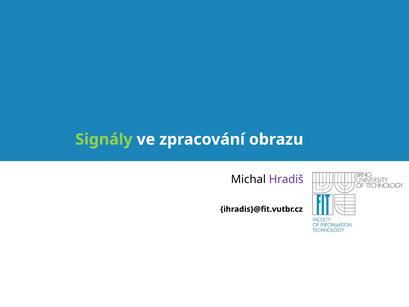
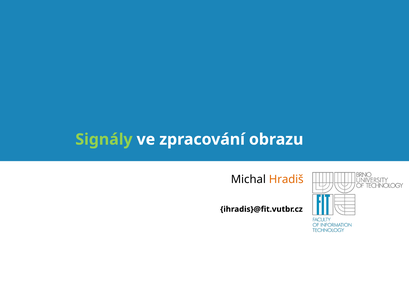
Hradiš colour: purple -> orange (286, 179)
